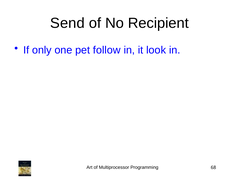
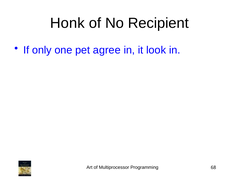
Send: Send -> Honk (67, 23)
follow: follow -> agree (107, 50)
